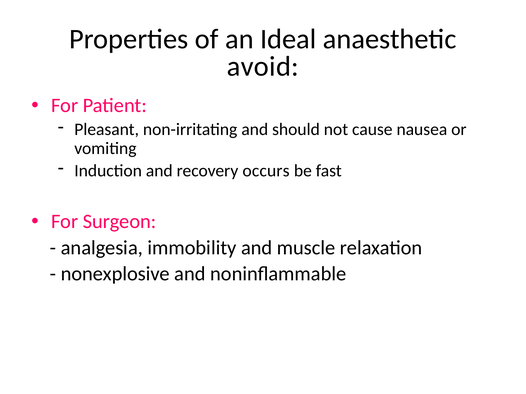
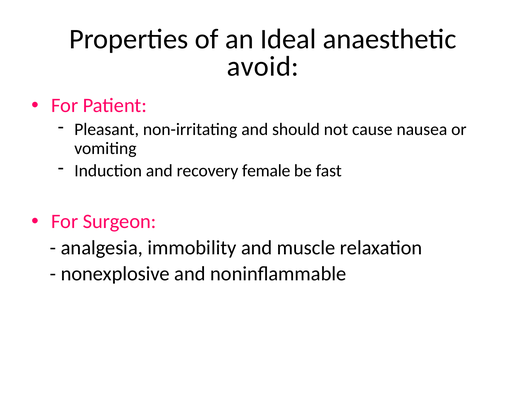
occurs: occurs -> female (266, 171)
